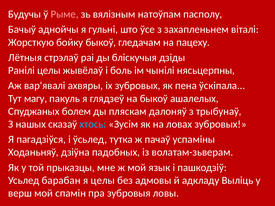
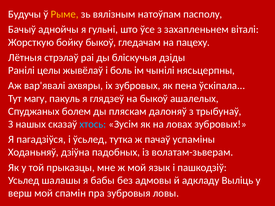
Рыме colour: pink -> yellow (65, 14)
барабан: барабан -> шалашы (61, 181)
я целы: целы -> бабы (103, 181)
